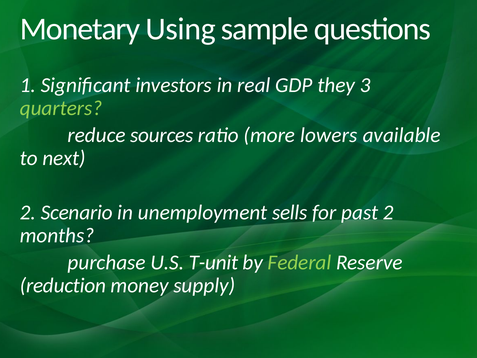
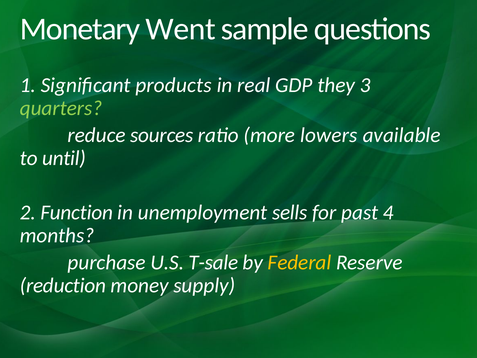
Using: Using -> Went (181, 29)
investors: investors -> products (173, 85)
next: next -> until (64, 158)
Scenario: Scenario -> Function (77, 212)
past 2: 2 -> 4 (388, 212)
T-unit: T-unit -> T-sale (213, 262)
Federal colour: light green -> yellow (299, 262)
